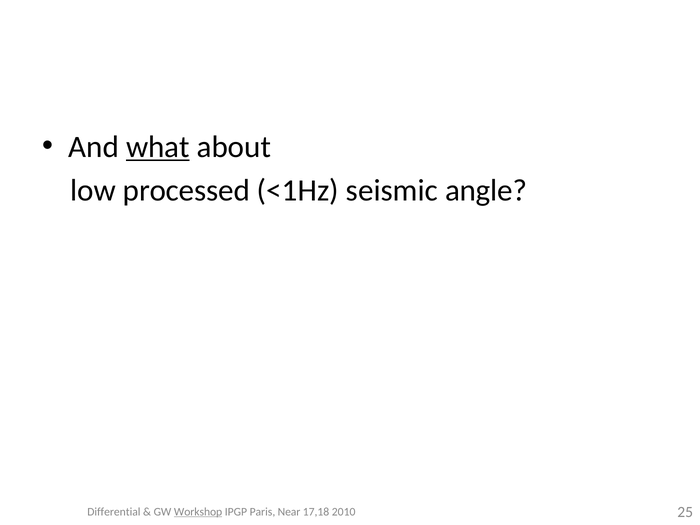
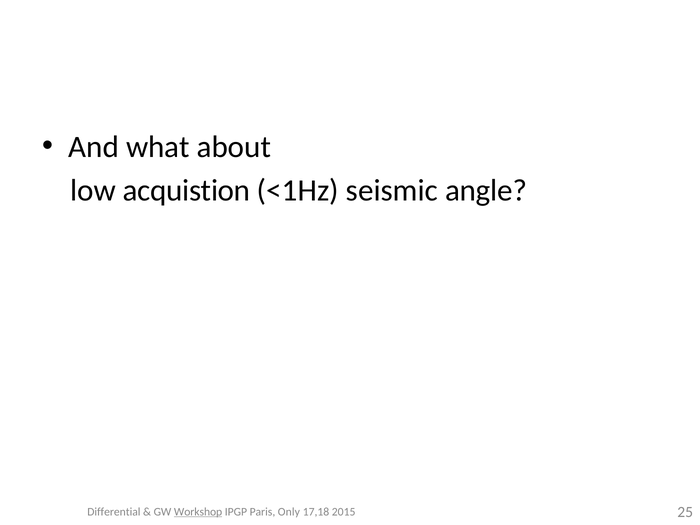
what underline: present -> none (158, 147)
processed: processed -> acquistion (187, 190)
Near: Near -> Only (289, 512)
2010: 2010 -> 2015 (344, 512)
